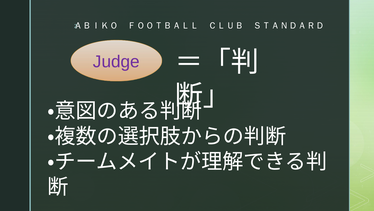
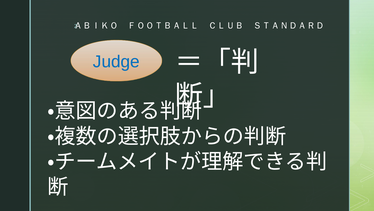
Judge colour: purple -> blue (116, 62)
